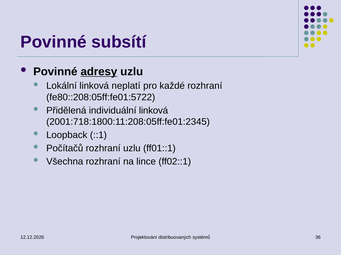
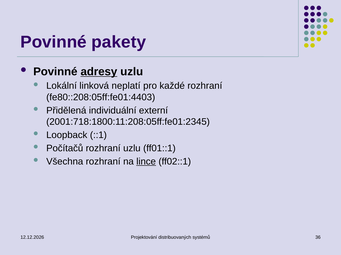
subsítí: subsítí -> pakety (119, 42)
fe80::208:05ff:fe01:5722: fe80::208:05ff:fe01:5722 -> fe80::208:05ff:fe01:4403 (101, 97)
individuální linková: linková -> externí (153, 111)
lince underline: none -> present (146, 162)
